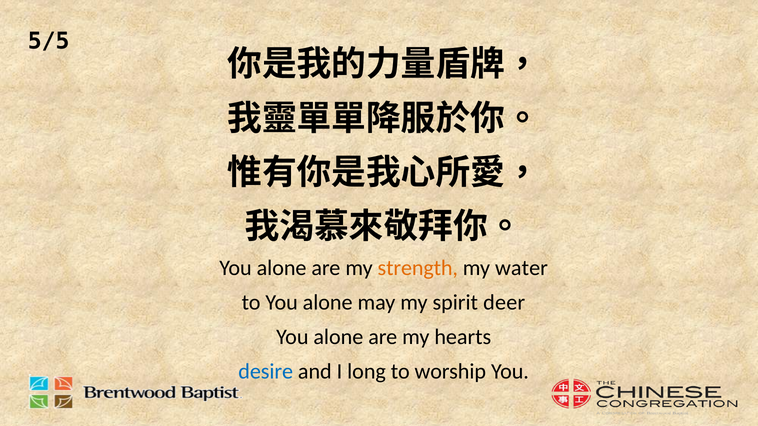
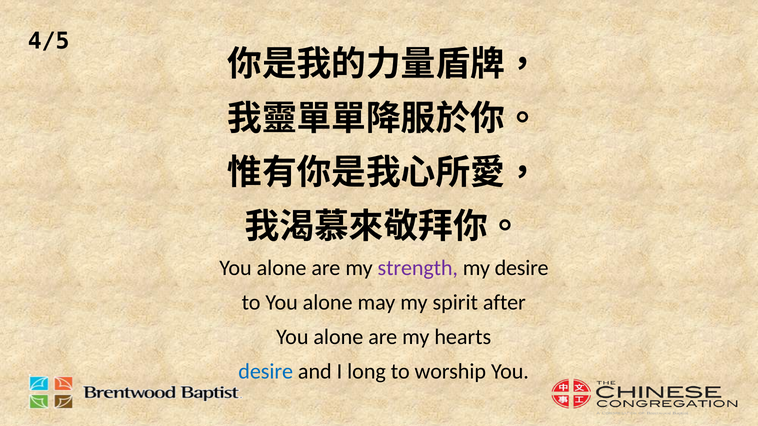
5/5: 5/5 -> 4/5 (49, 41)
strength colour: orange -> purple (418, 268)
my water: water -> desire (522, 268)
deer: deer -> after (504, 303)
